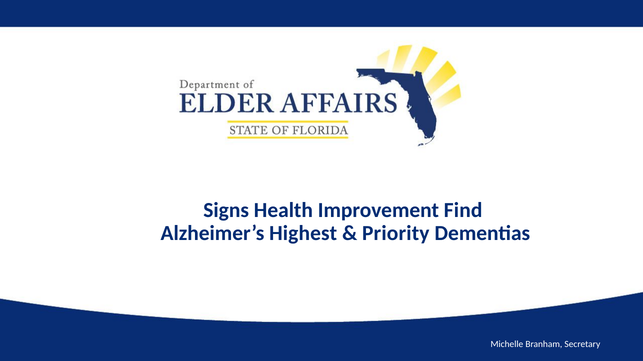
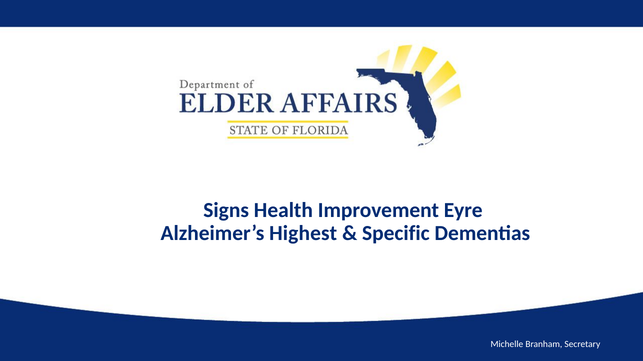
Find: Find -> Eyre (463, 211)
Priority: Priority -> Specific (396, 234)
